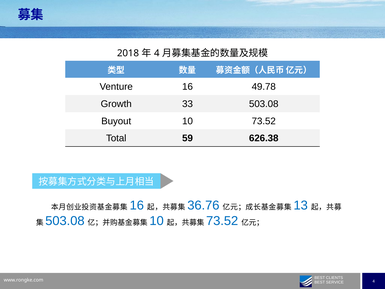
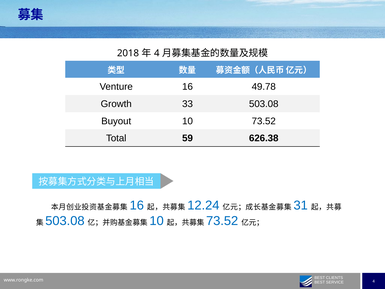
36.76: 36.76 -> 12.24 (203, 205)
13: 13 -> 31 (301, 205)
